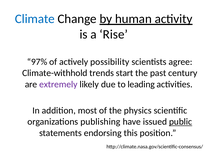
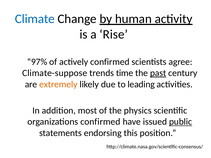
actively possibility: possibility -> confirmed (110, 62)
Climate-withhold: Climate-withhold -> Climate-suppose (55, 73)
start: start -> time (125, 73)
past underline: none -> present (158, 73)
extremely colour: purple -> orange (58, 84)
organizations publishing: publishing -> confirmed (100, 122)
